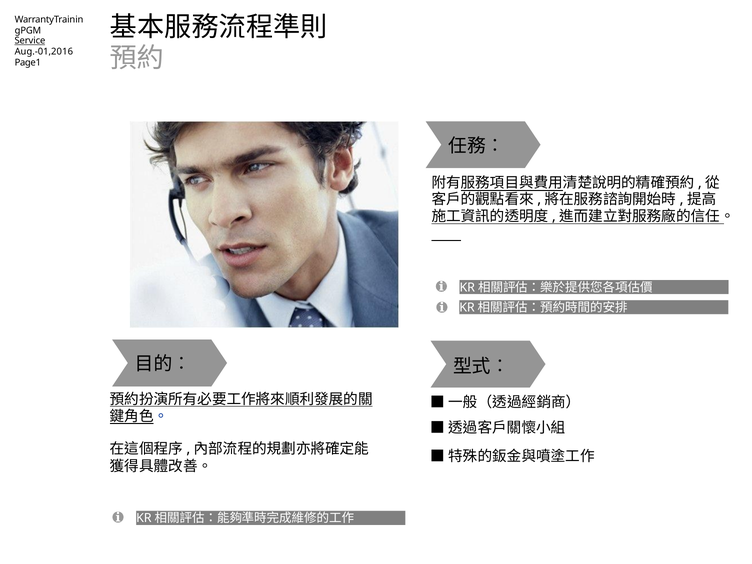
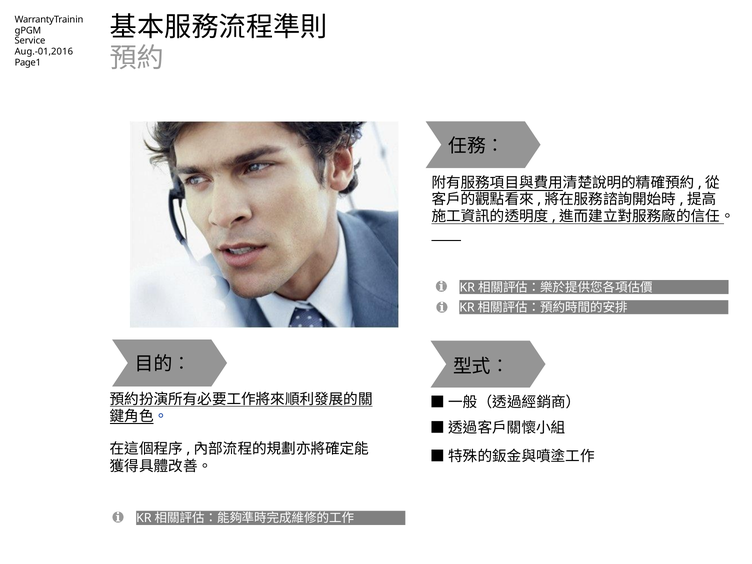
Service underline: present -> none (30, 41)
